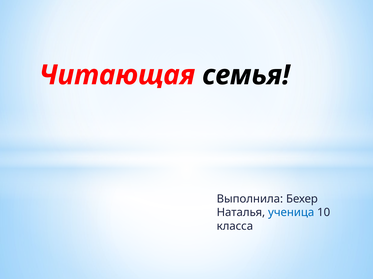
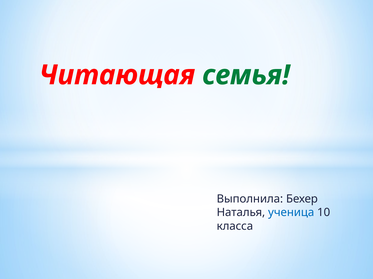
семья colour: black -> green (246, 75)
